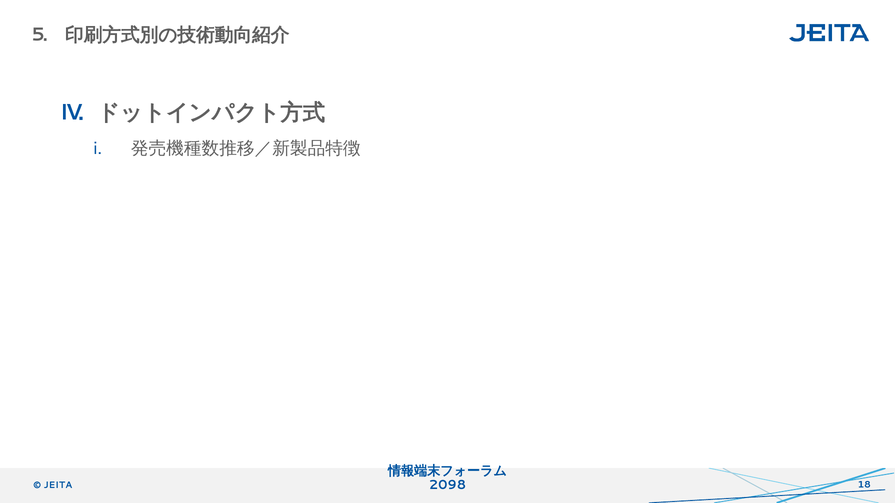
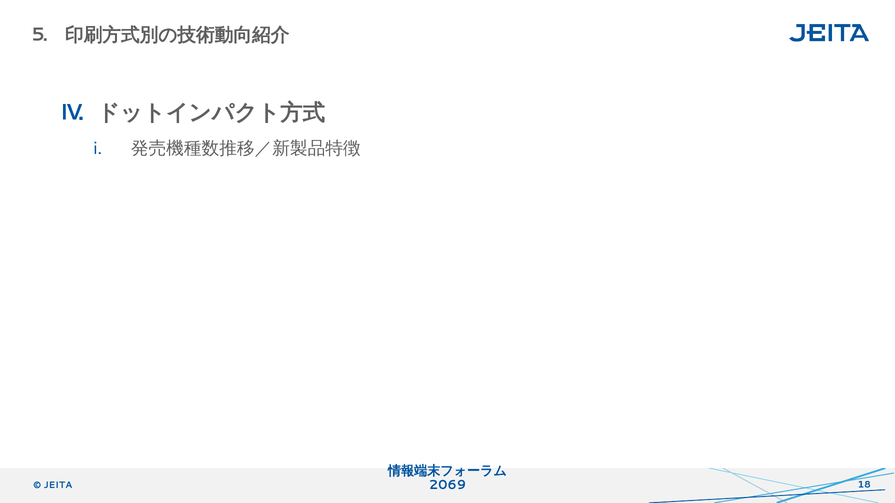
2098: 2098 -> 2069 (447, 485)
